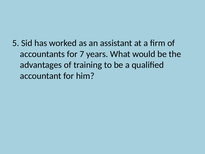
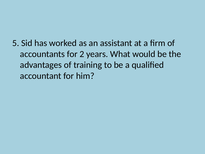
7: 7 -> 2 (82, 54)
